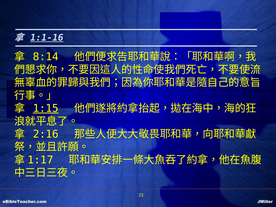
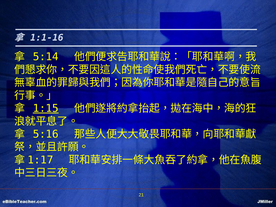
1:1-16 underline: present -> none (47, 38)
8:14: 8:14 -> 5:14 (46, 57)
2:16: 2:16 -> 5:16 (46, 134)
